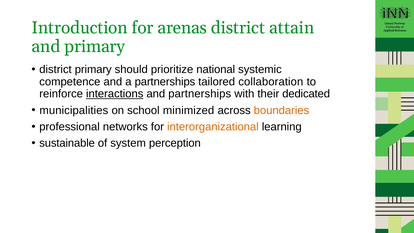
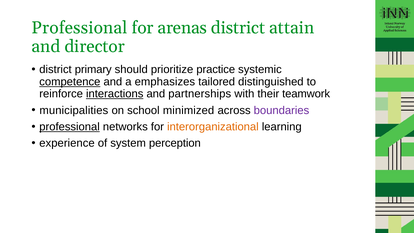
Introduction: Introduction -> Professional (79, 28)
and primary: primary -> director (95, 46)
national: national -> practice (216, 70)
competence underline: none -> present (70, 82)
a partnerships: partnerships -> emphasizes (165, 82)
collaboration: collaboration -> distinguished (271, 82)
dedicated: dedicated -> teamwork (306, 94)
boundaries colour: orange -> purple (281, 110)
professional underline: none -> present (70, 127)
sustainable: sustainable -> experience (67, 143)
